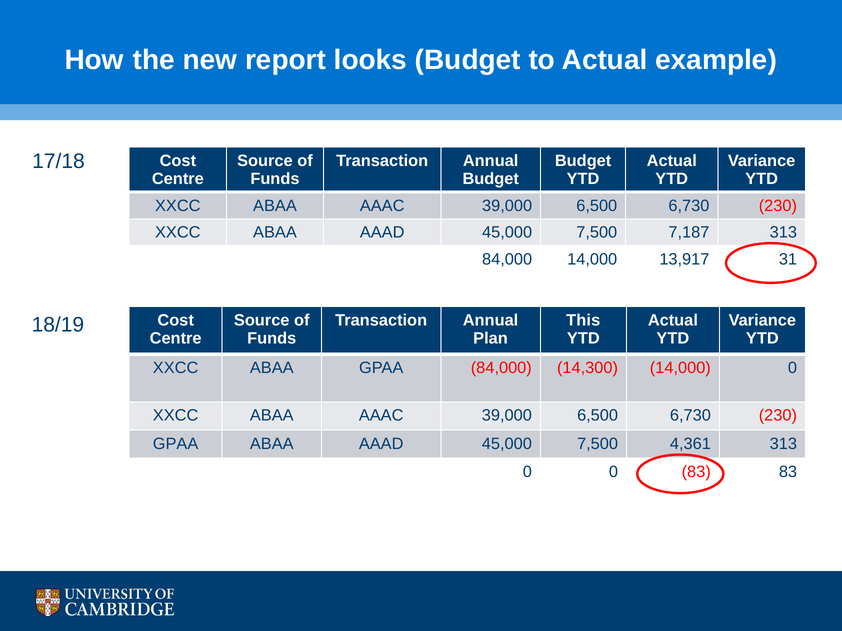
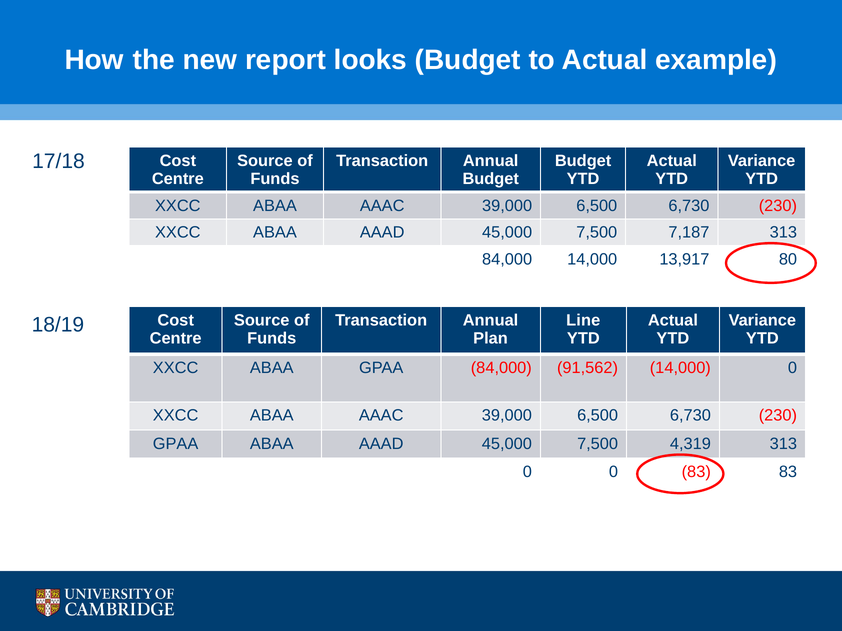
31: 31 -> 80 (788, 259)
This: This -> Line (583, 320)
14,300: 14,300 -> 91,562 (588, 368)
4,361: 4,361 -> 4,319 (690, 444)
